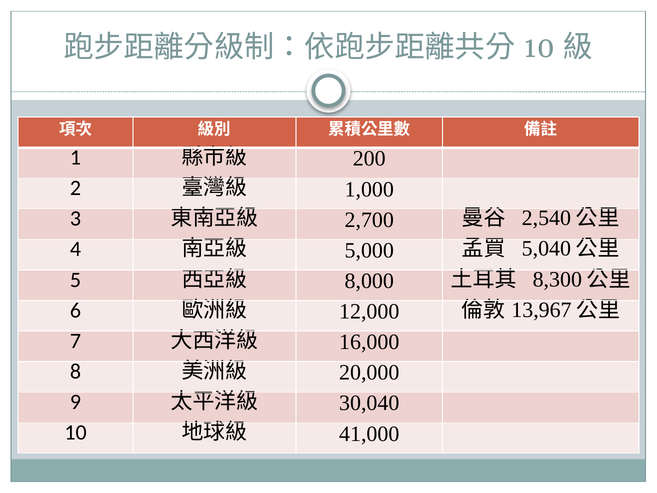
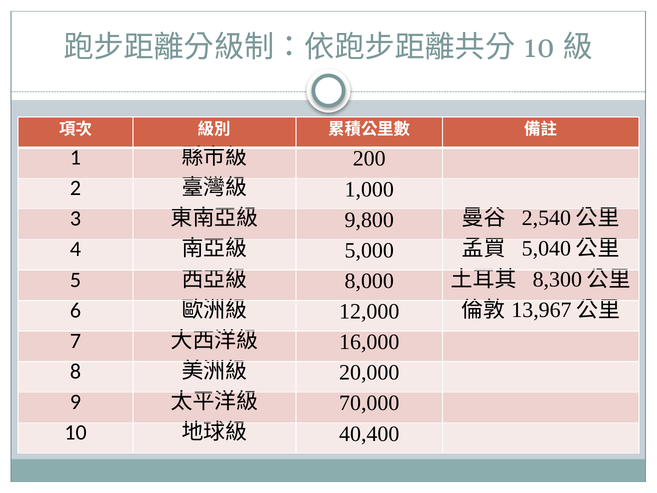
2,700: 2,700 -> 9,800 (369, 220)
30,040: 30,040 -> 70,000 (369, 403)
41,000: 41,000 -> 40,400 (369, 434)
